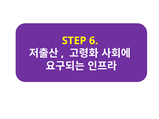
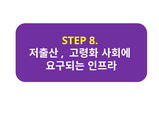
6: 6 -> 8 (94, 41)
